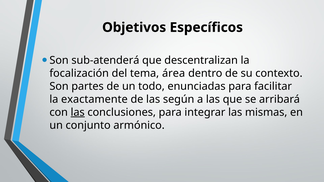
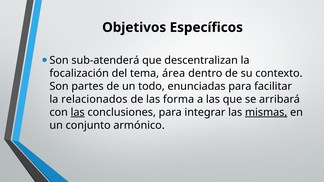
exactamente: exactamente -> relacionados (94, 99)
según: según -> forma (179, 99)
mismas underline: none -> present (266, 112)
